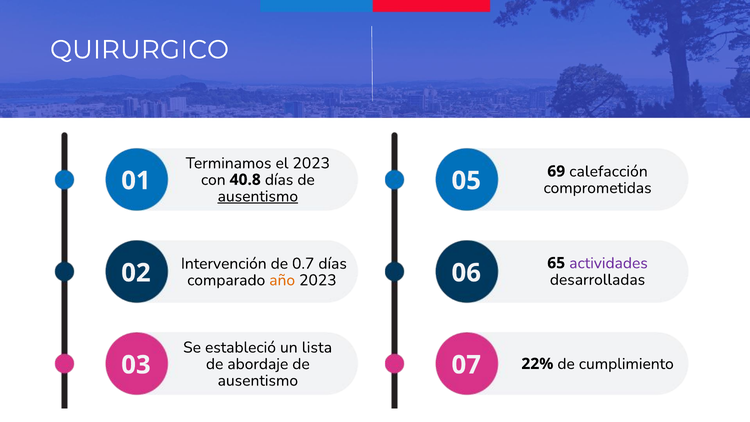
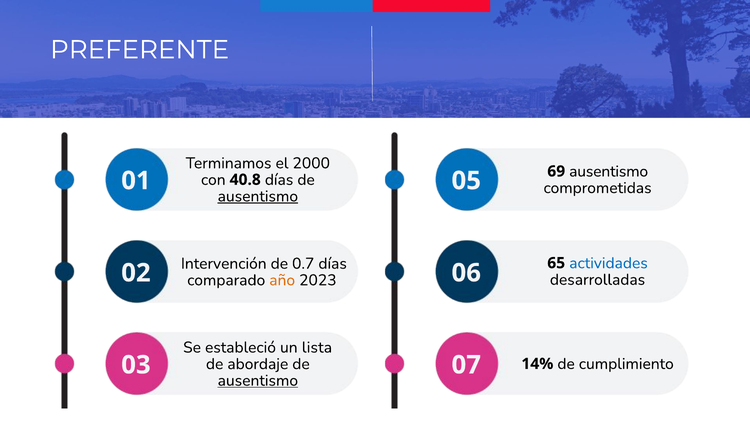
QUIRURGICO: QUIRURGICO -> PREFERENTE (140, 50)
el 2023: 2023 -> 2000 (311, 163)
69 calefacción: calefacción -> ausentismo (609, 171)
actividades colour: purple -> blue (609, 263)
22%: 22% -> 14% (537, 364)
ausentismo underline: none -> present (258, 380)
